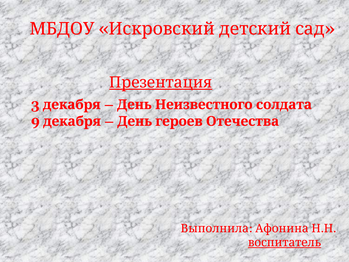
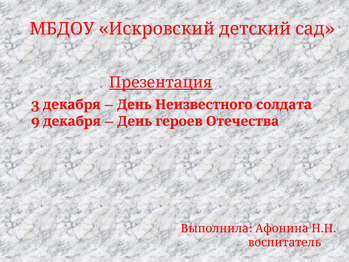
воспитатель underline: present -> none (284, 242)
